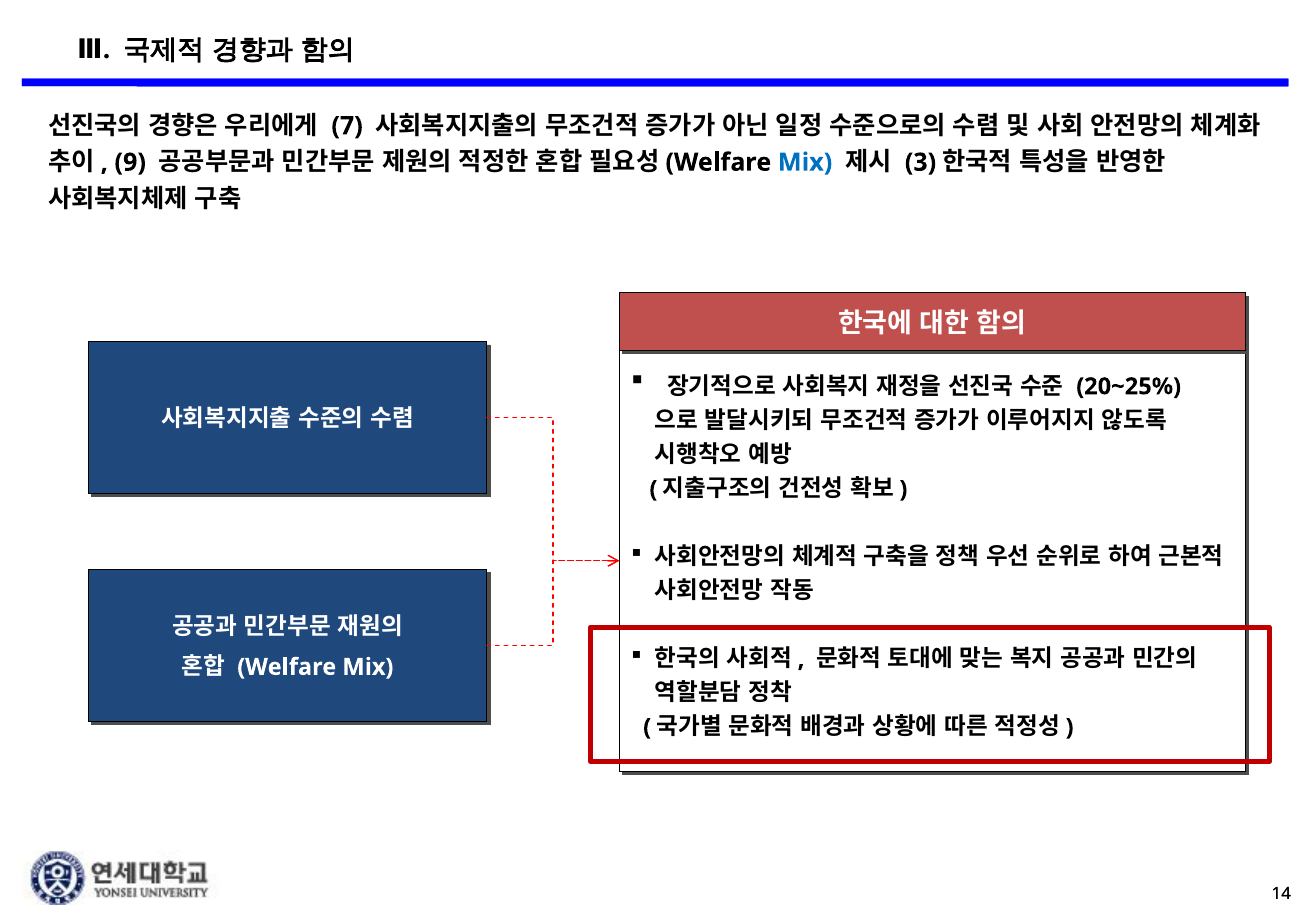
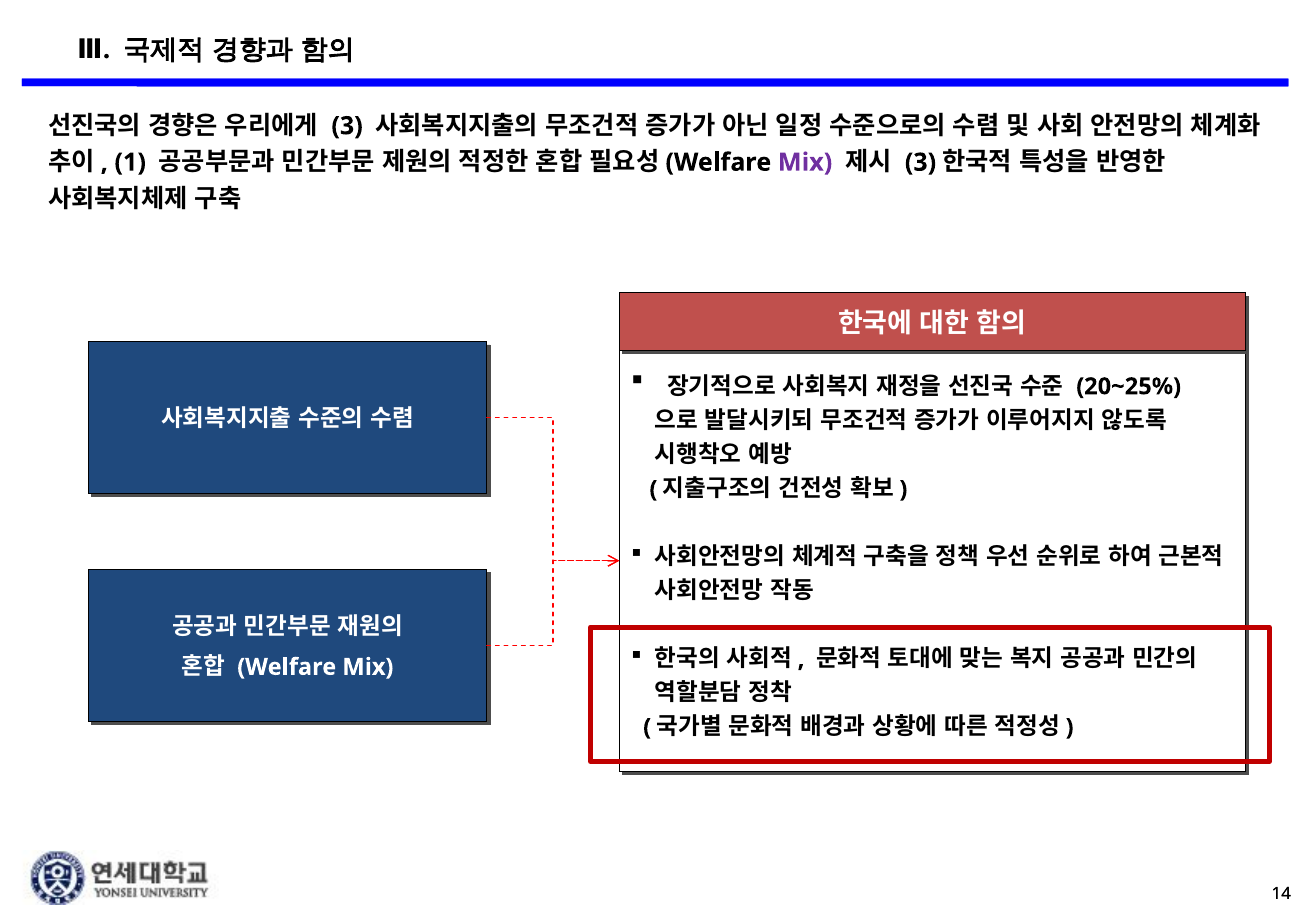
7: 7 -> 3 (347, 126)
9: 9 -> 1 (130, 162)
Mix colour: blue -> purple (805, 162)
